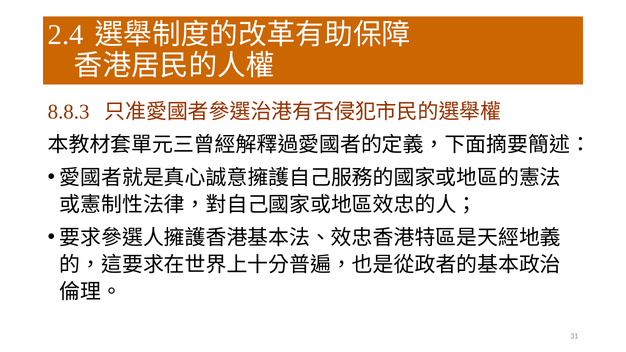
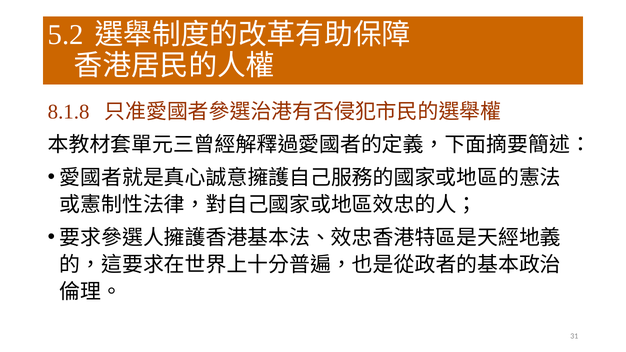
2.4: 2.4 -> 5.2 (66, 35)
8.8.3: 8.8.3 -> 8.1.8 (69, 112)
